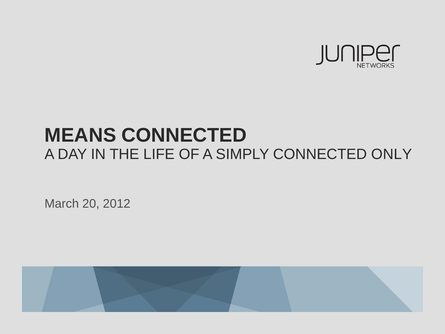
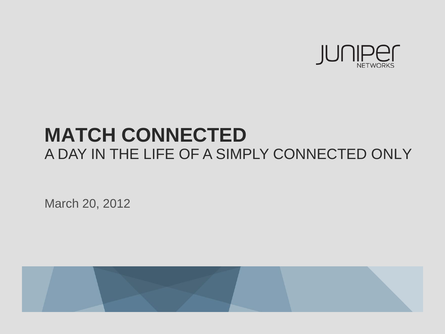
MEANS: MEANS -> MATCH (80, 135)
